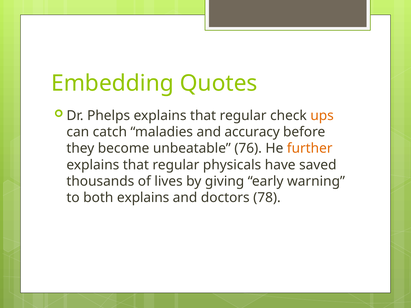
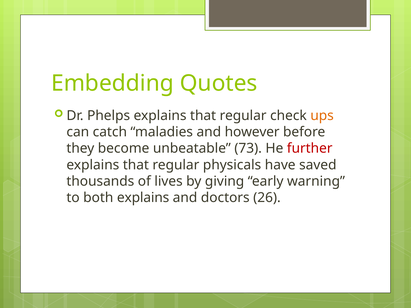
accuracy: accuracy -> however (252, 132)
76: 76 -> 73 (248, 149)
further colour: orange -> red (310, 149)
78: 78 -> 26 (267, 198)
